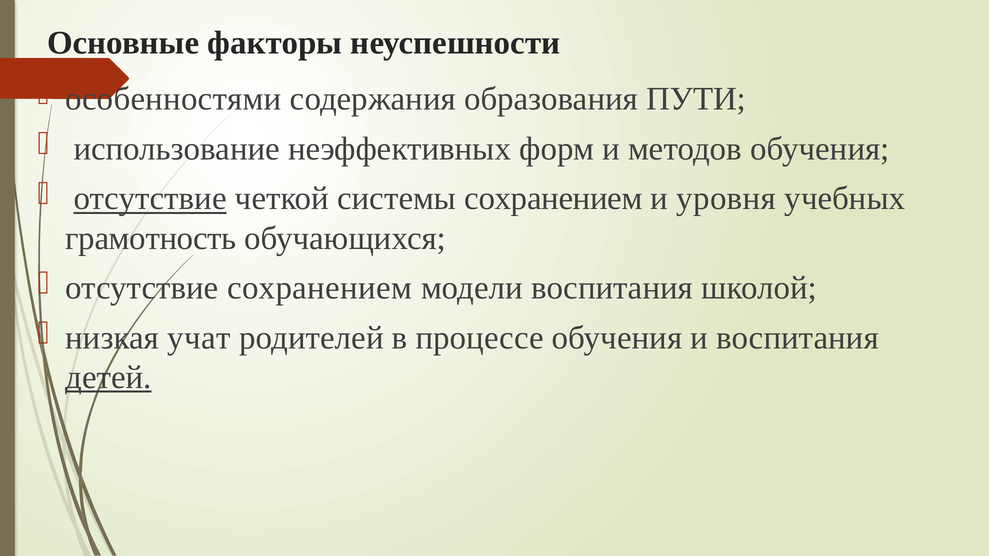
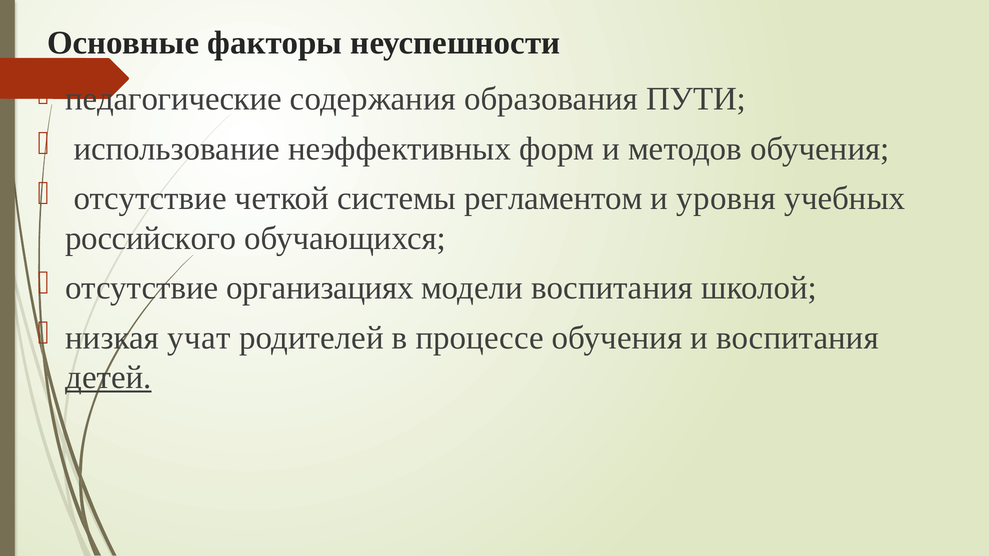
особенностями: особенностями -> педагогические (174, 99)
отсутствие underline: present -> none (150, 199)
системы сохранением: сохранением -> регламентом (553, 199)
грамотность: грамотность -> российского (151, 238)
отсутствие сохранением: сохранением -> организациях (320, 288)
